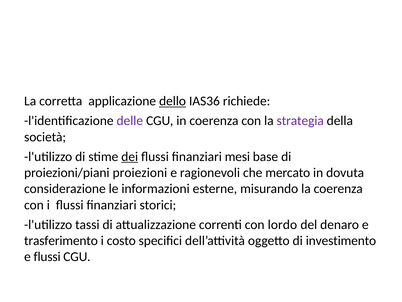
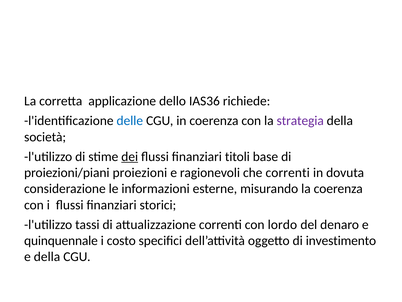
dello underline: present -> none (173, 101)
delle colour: purple -> blue (130, 121)
mesi: mesi -> titoli (237, 156)
che mercato: mercato -> correnti (288, 172)
trasferimento: trasferimento -> quinquennale (61, 240)
e flussi: flussi -> della (47, 256)
